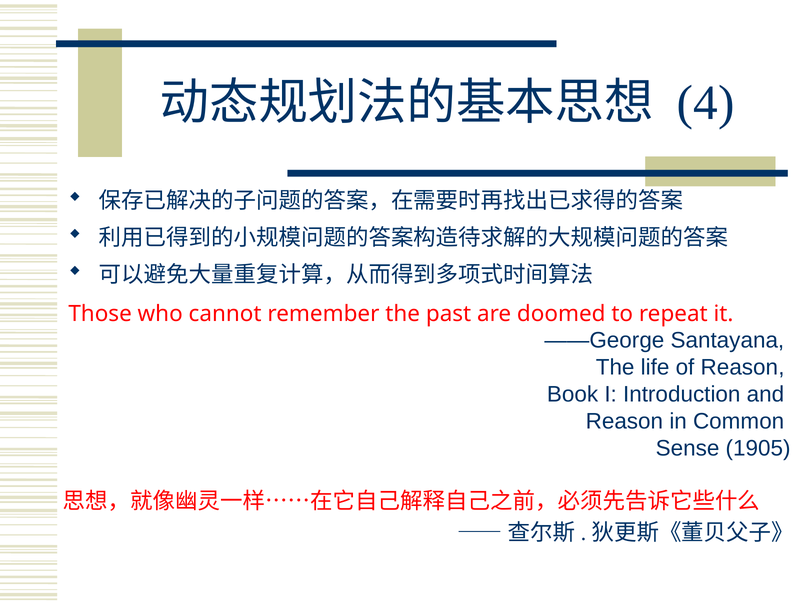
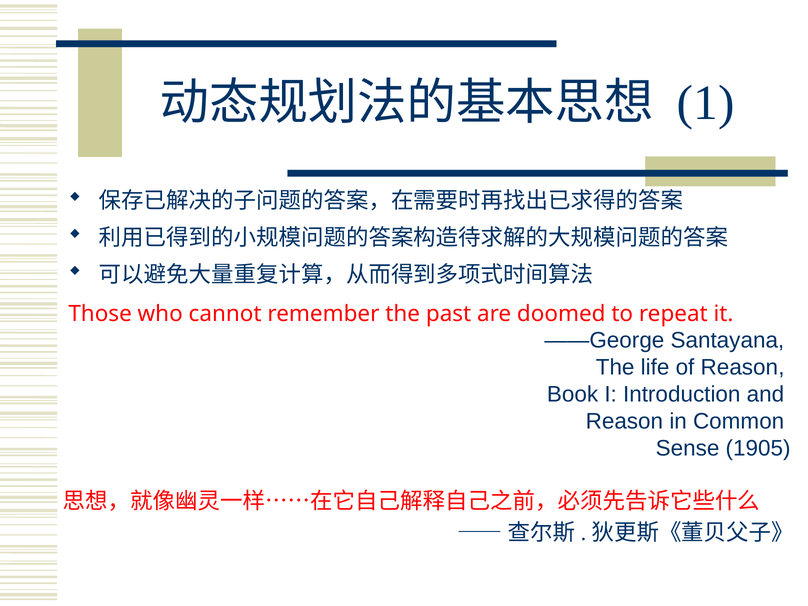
4: 4 -> 1 (706, 103)
